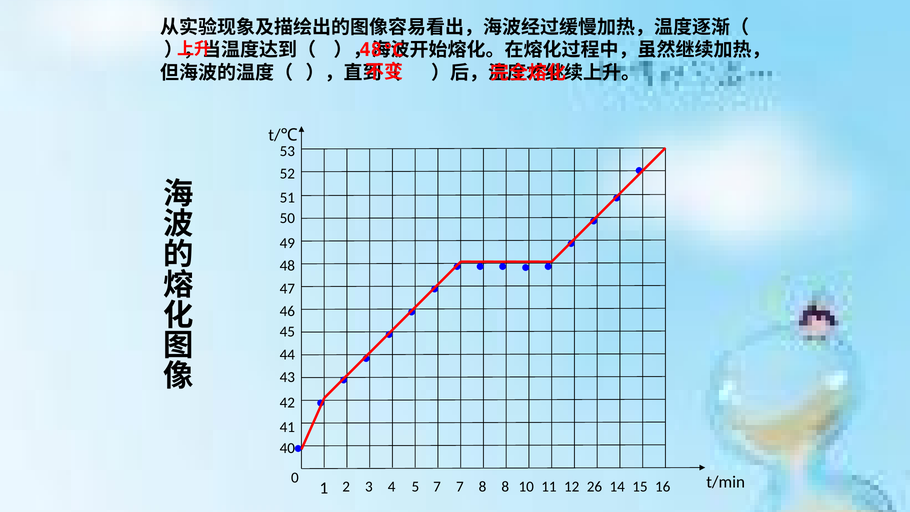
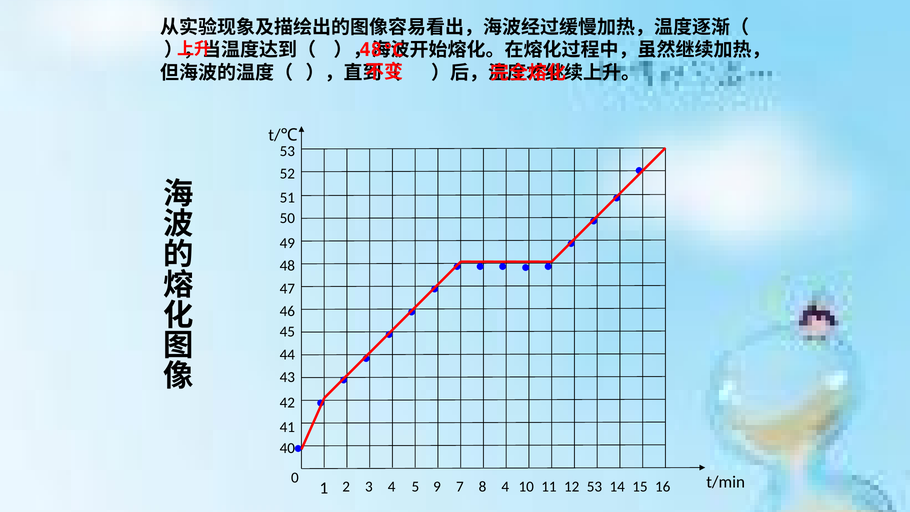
5 7: 7 -> 9 (437, 487)
8 8: 8 -> 4 (505, 487)
12 26: 26 -> 53 (594, 487)
